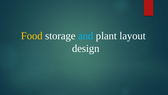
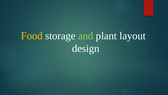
and colour: light blue -> light green (86, 36)
